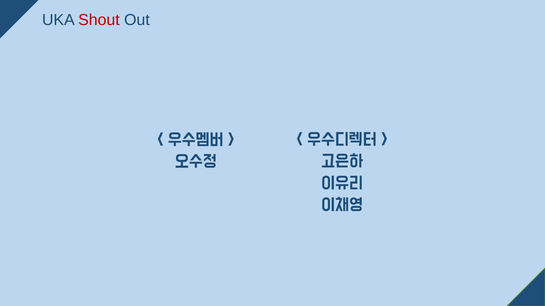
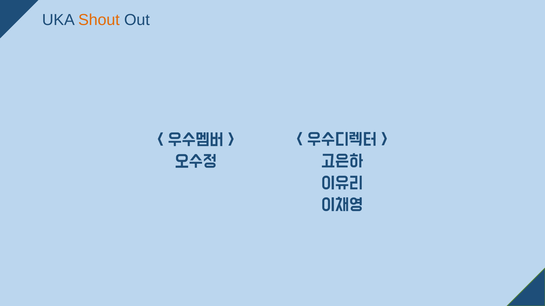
Shout colour: red -> orange (99, 20)
